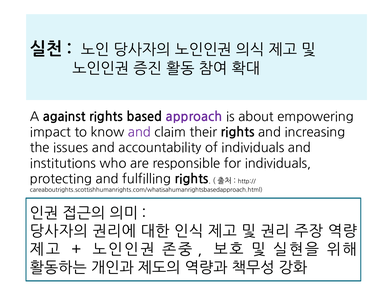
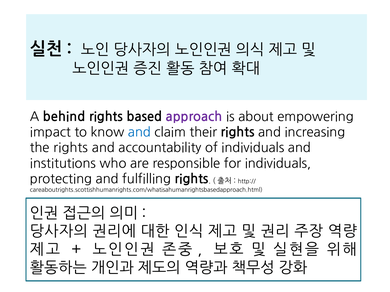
against: against -> behind (64, 117)
and colour: purple -> blue (139, 133)
the issues: issues -> rights (71, 148)
